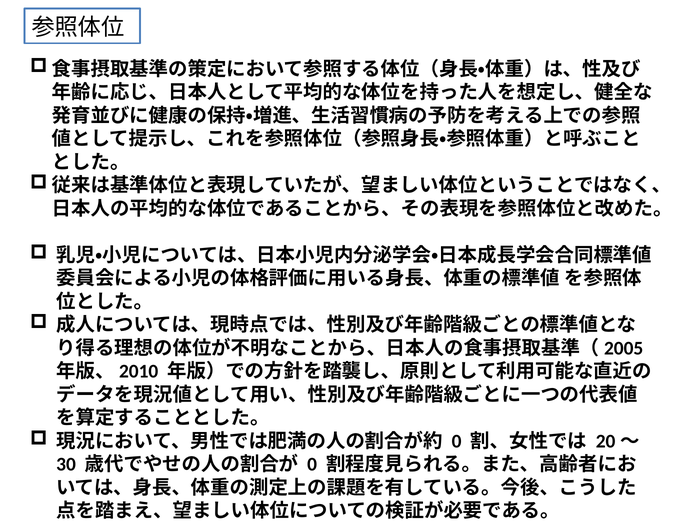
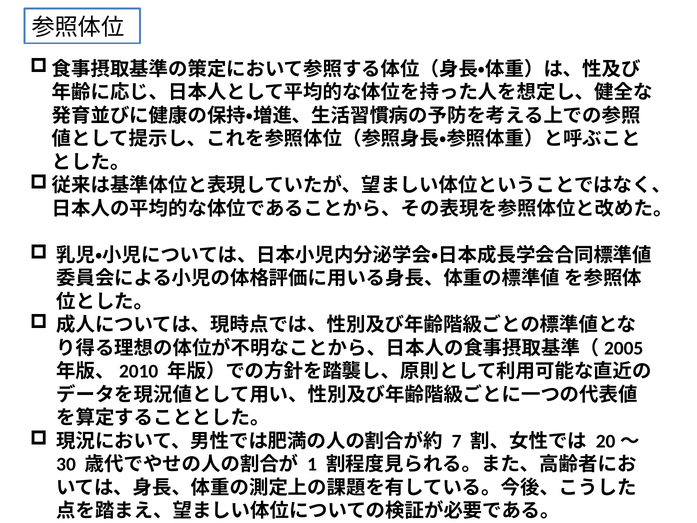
0: 0 -> 7 (457, 441)
0: 0 -> 1 (312, 464)
